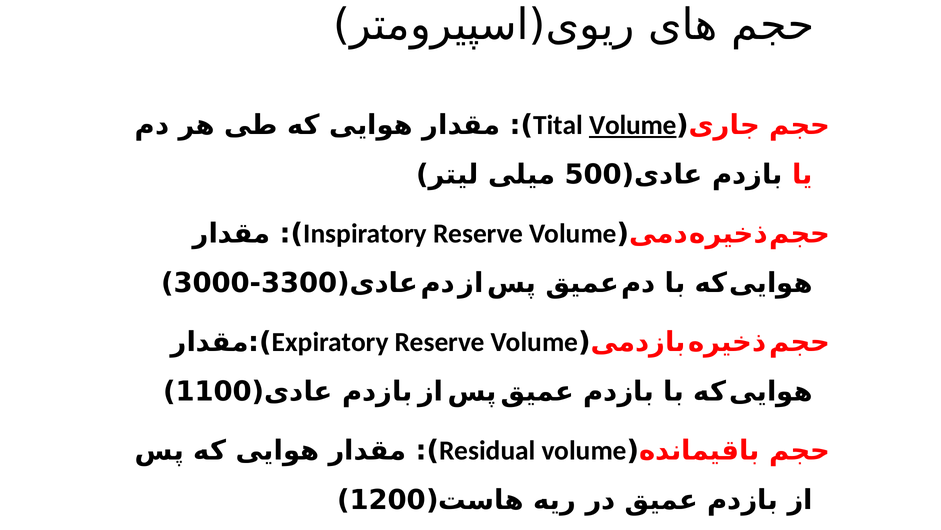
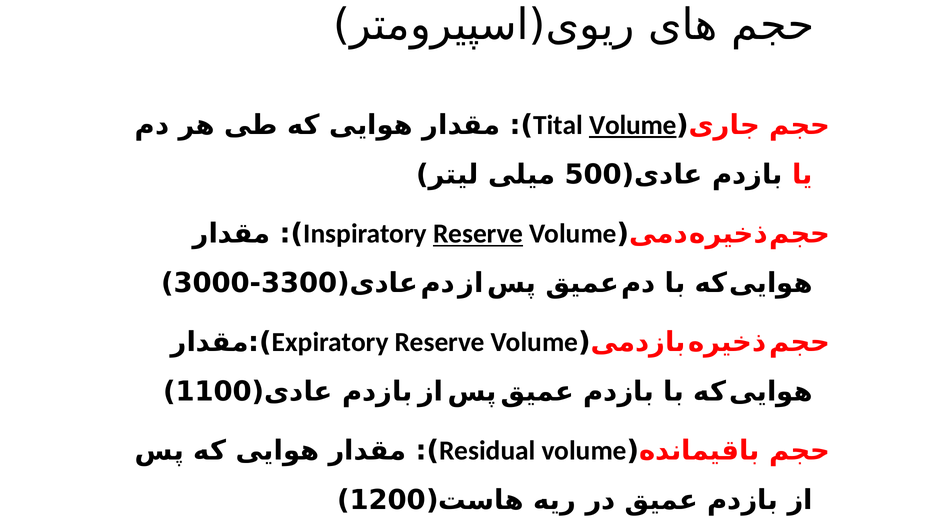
Reserve underline: none -> present (478, 233)
